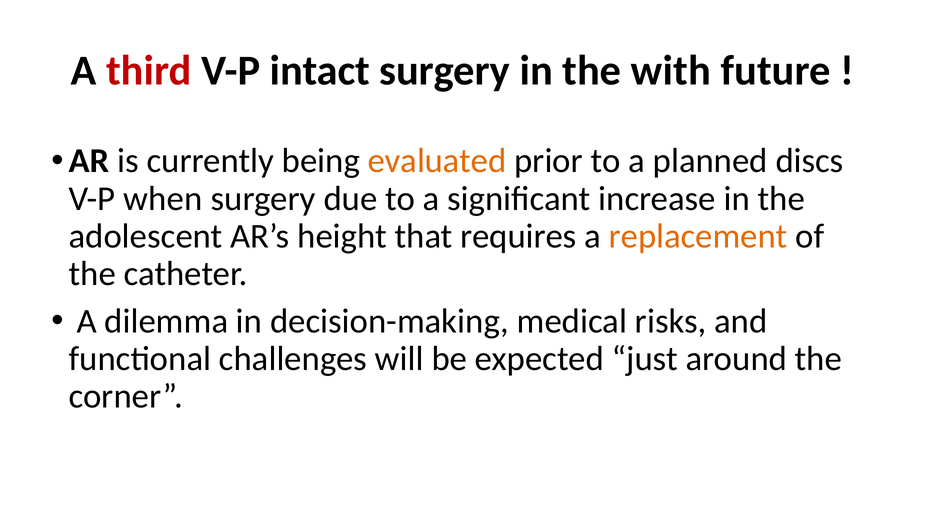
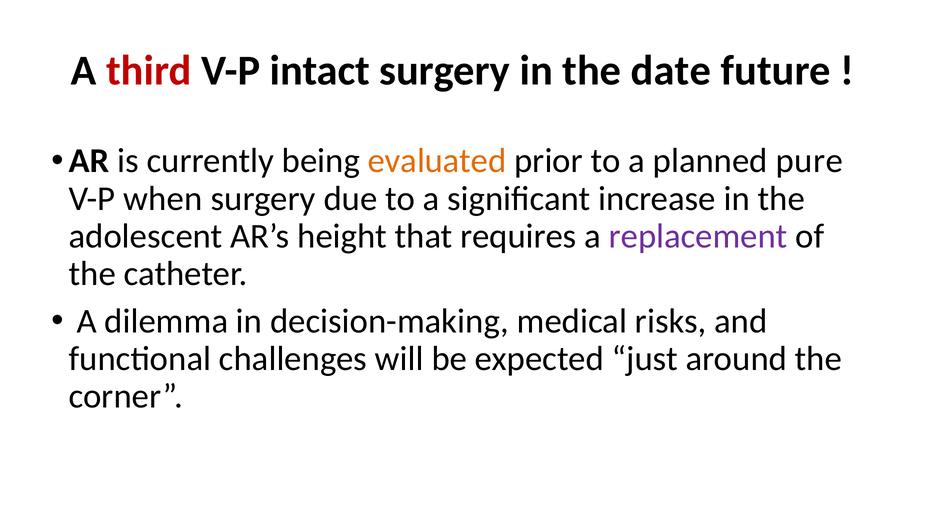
with: with -> date (671, 70)
discs: discs -> pure (809, 161)
replacement colour: orange -> purple (698, 236)
